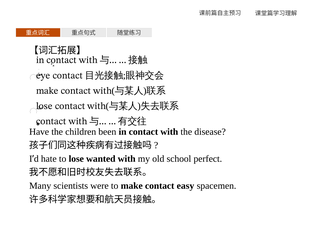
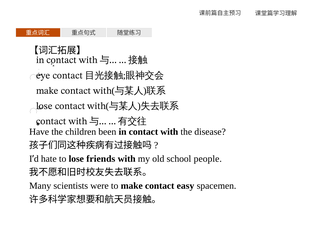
wanted: wanted -> friends (101, 159)
perfect: perfect -> people (208, 159)
